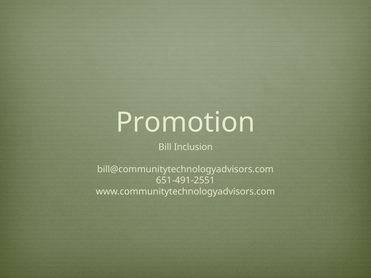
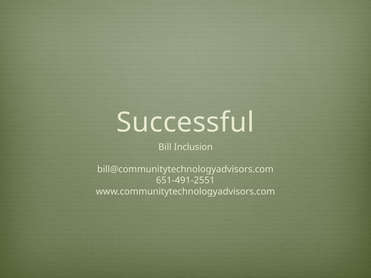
Promotion: Promotion -> Successful (185, 123)
